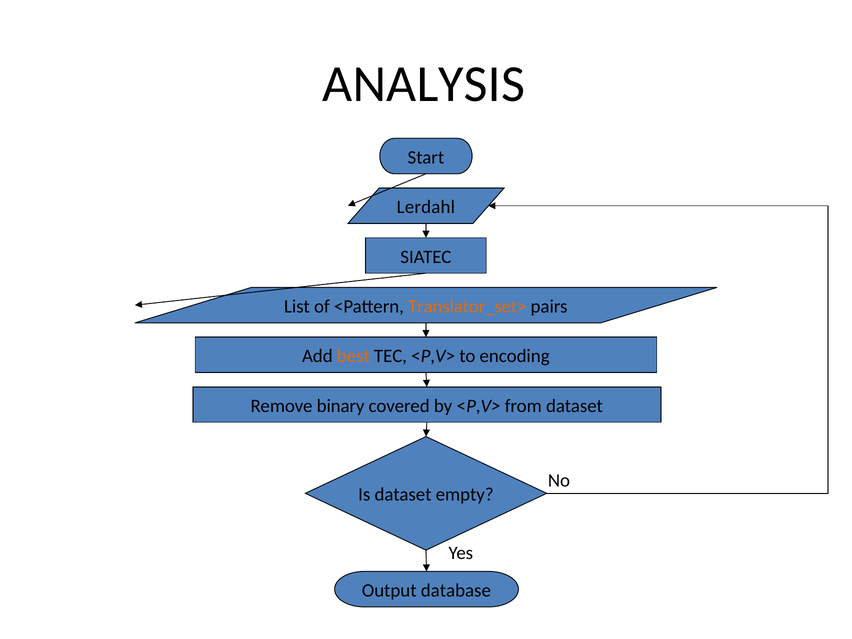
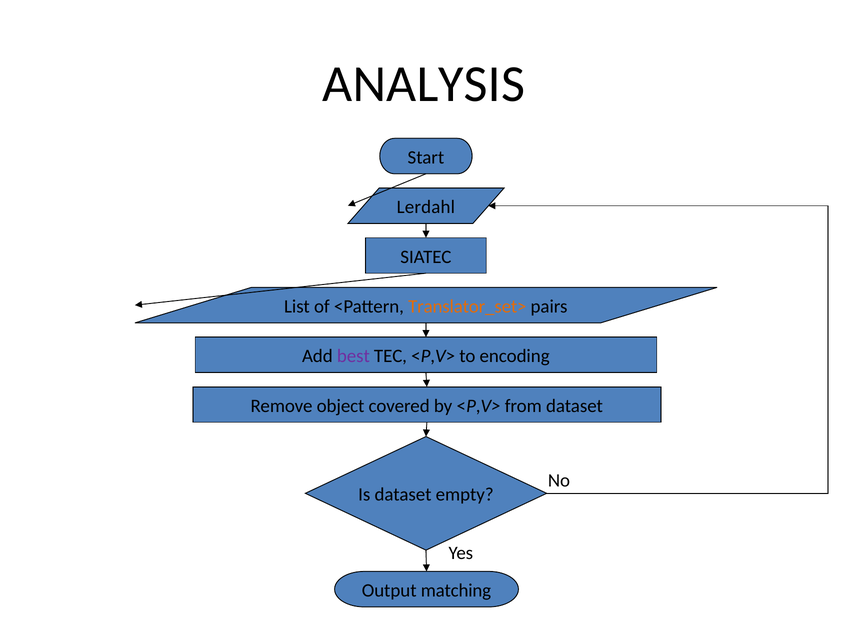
best colour: orange -> purple (353, 356)
binary: binary -> object (341, 406)
database: database -> matching (456, 590)
